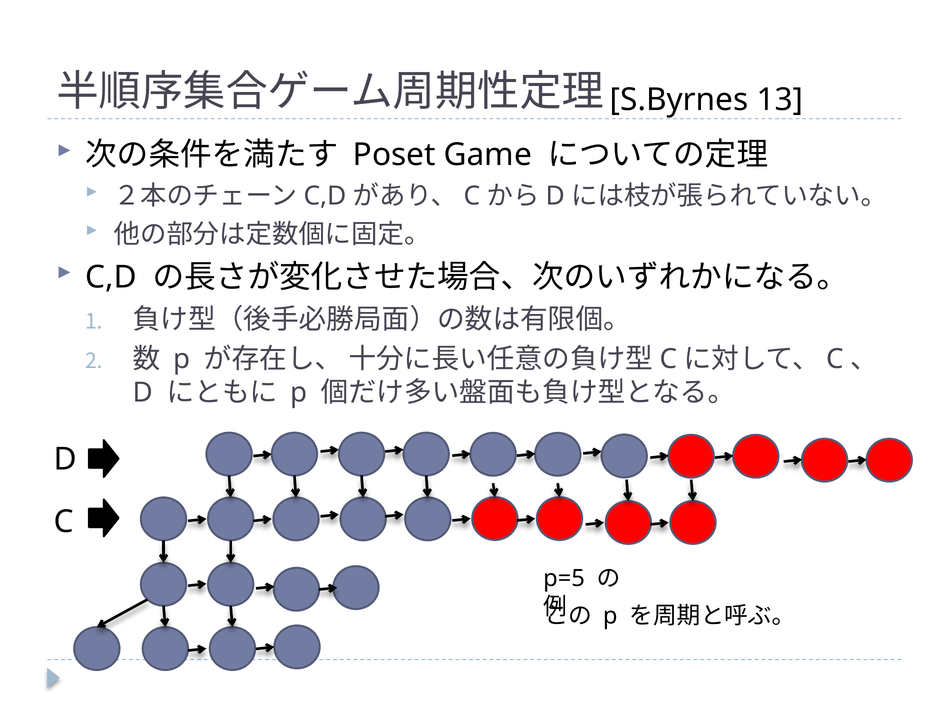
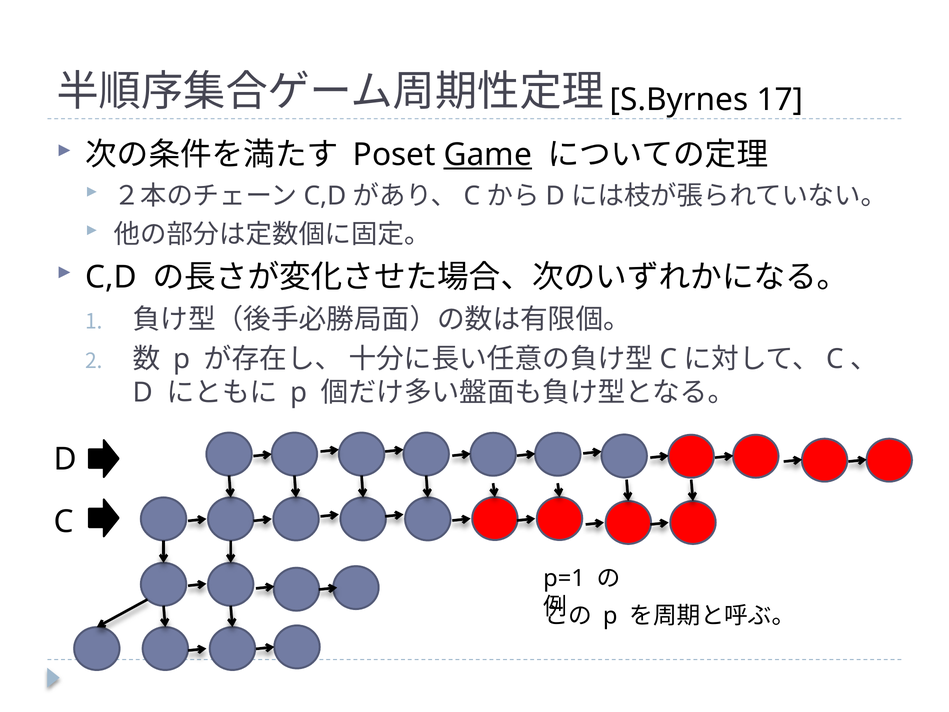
13: 13 -> 17 (780, 100)
Game underline: none -> present (488, 155)
p=5: p=5 -> p=1 (564, 578)
